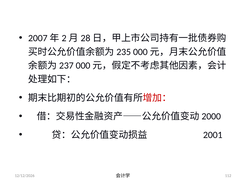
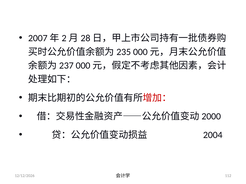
2001: 2001 -> 2004 (213, 135)
